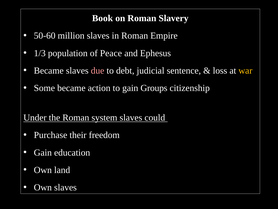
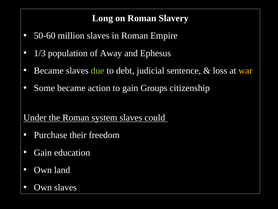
Book: Book -> Long (103, 18)
Peace: Peace -> Away (111, 53)
due colour: pink -> light green (98, 70)
